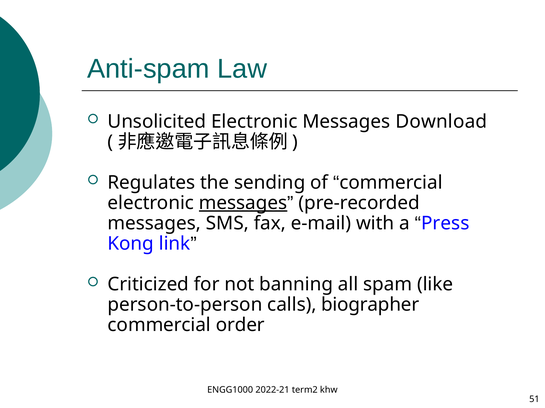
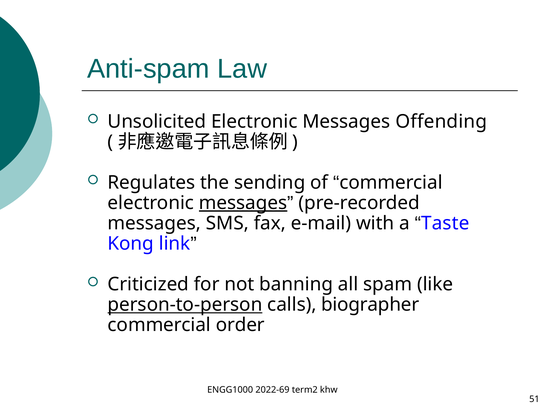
Download: Download -> Offending (441, 122)
Press: Press -> Taste (445, 224)
person-to-person underline: none -> present (185, 305)
2022-21: 2022-21 -> 2022-69 (272, 391)
